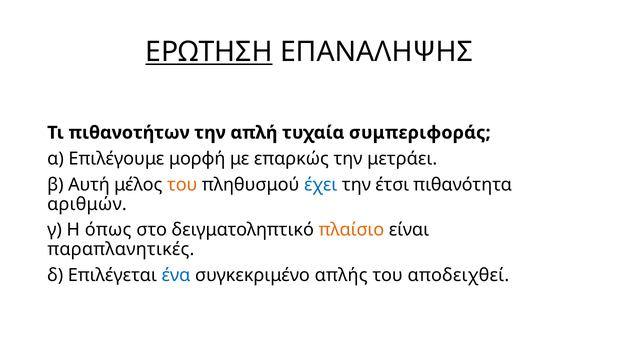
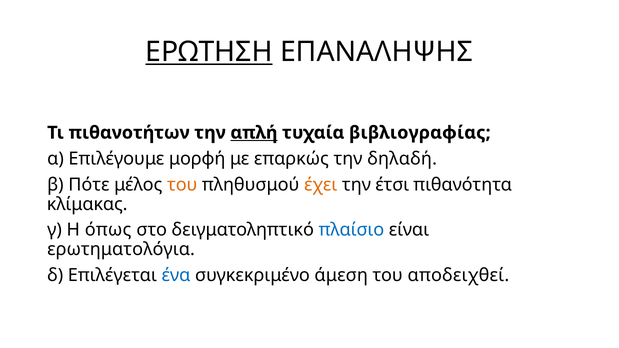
απλή underline: none -> present (254, 133)
συμπεριφοράς: συμπεριφοράς -> βιβλιογραφίας (420, 133)
μετράει: μετράει -> δηλαδή (402, 159)
Αυτή: Αυτή -> Πότε (89, 185)
έχει colour: blue -> orange (321, 185)
αριθμών: αριθμών -> κλίμακας (87, 204)
πλαίσιο colour: orange -> blue (351, 230)
παραπλανητικές: παραπλανητικές -> ερωτηματολόγια (121, 250)
απλής: απλής -> άμεση (341, 276)
